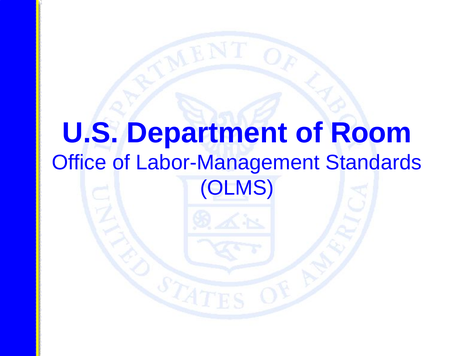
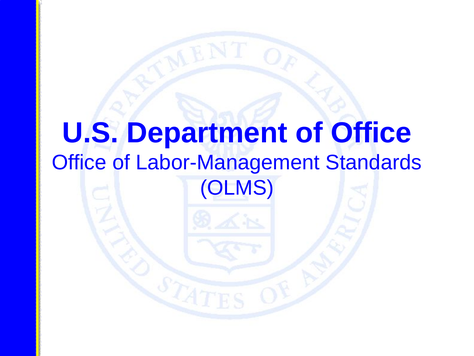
of Room: Room -> Office (371, 133)
